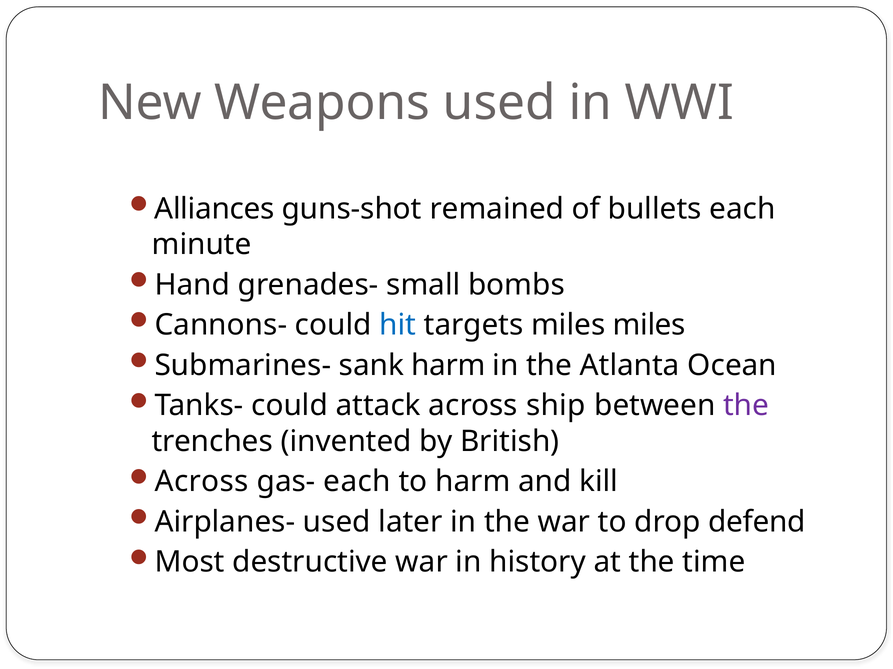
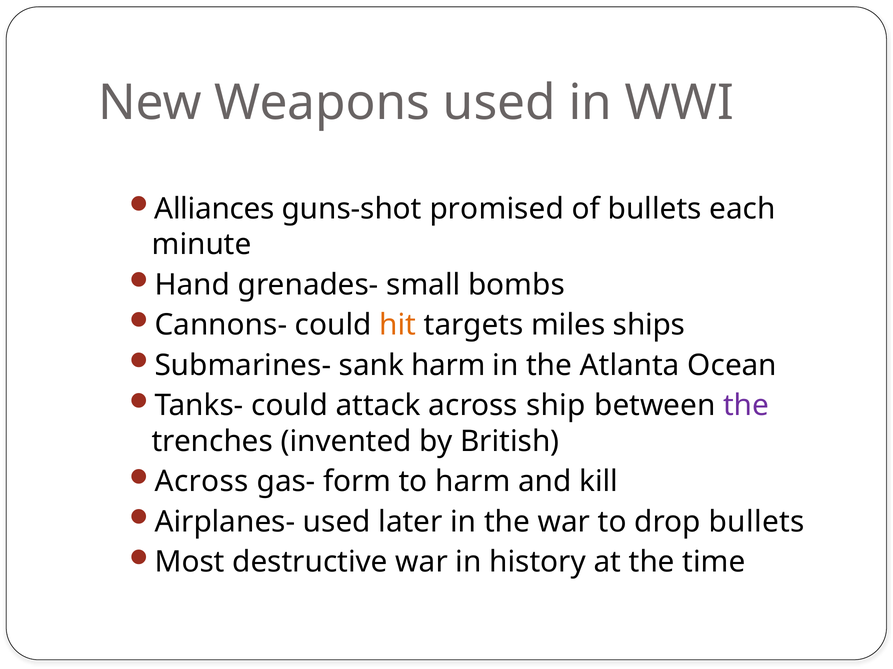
remained: remained -> promised (497, 209)
hit colour: blue -> orange (398, 325)
miles miles: miles -> ships (649, 325)
gas- each: each -> form (357, 482)
drop defend: defend -> bullets (757, 522)
